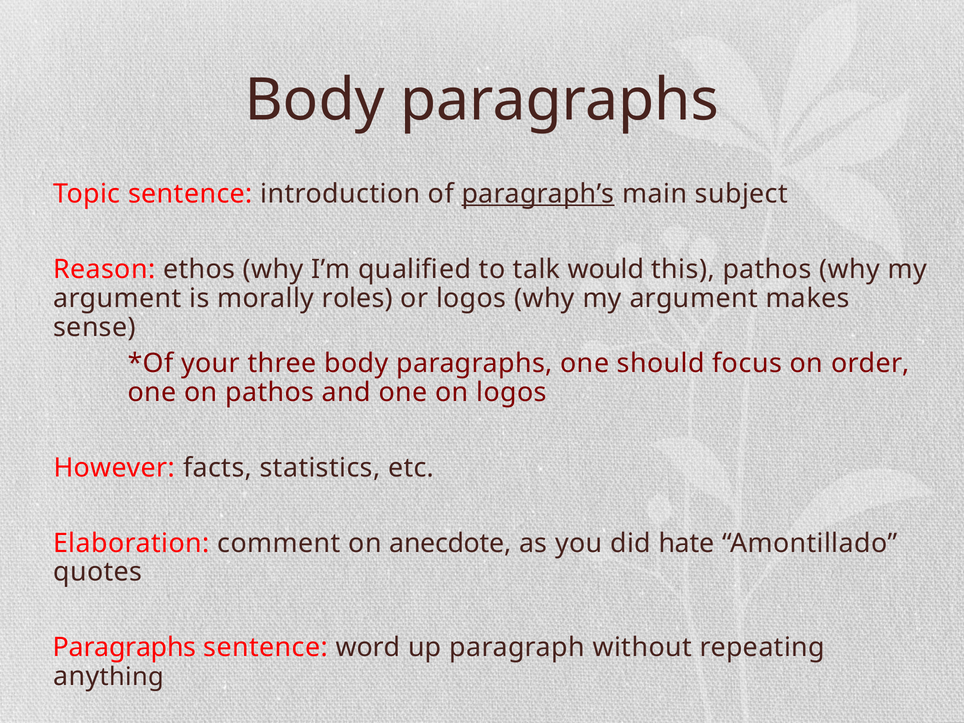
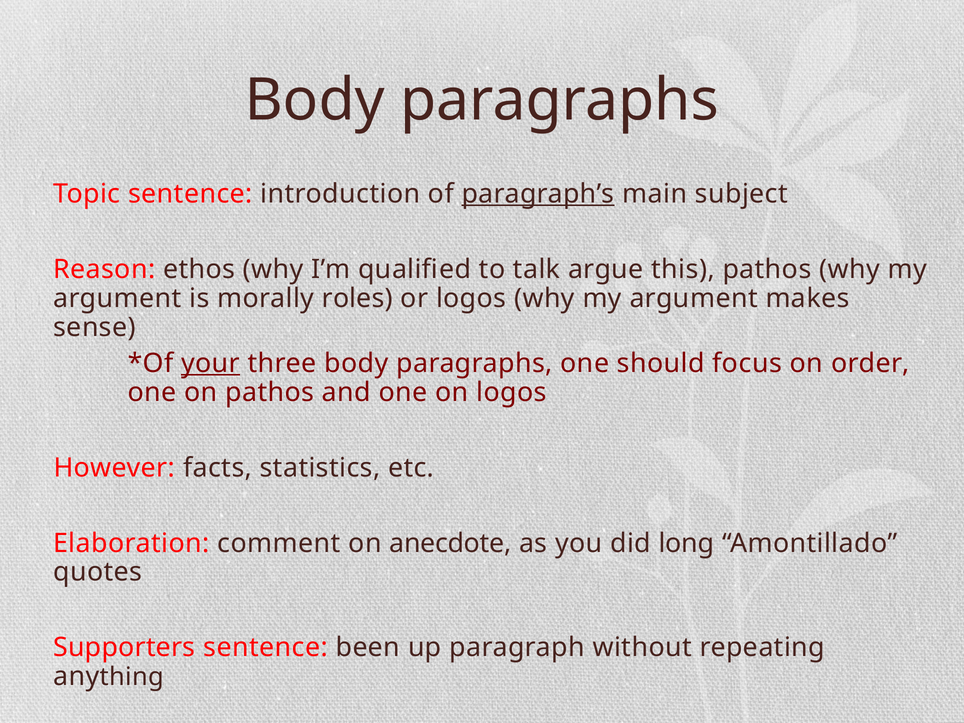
would: would -> argue (606, 269)
your underline: none -> present (210, 363)
hate: hate -> long (686, 543)
Paragraphs: Paragraphs -> Supporters (124, 648)
word: word -> been (368, 648)
